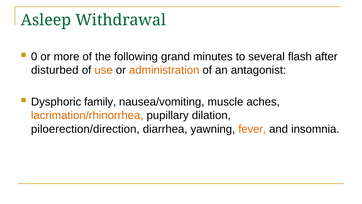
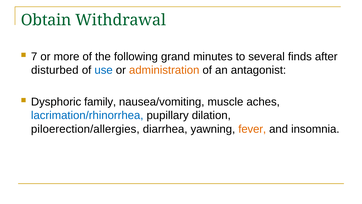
Asleep: Asleep -> Obtain (46, 20)
0: 0 -> 7 (34, 56)
flash: flash -> finds (300, 56)
use colour: orange -> blue (104, 70)
lacrimation/rhinorrhea colour: orange -> blue (87, 115)
piloerection/direction: piloerection/direction -> piloerection/allergies (85, 129)
